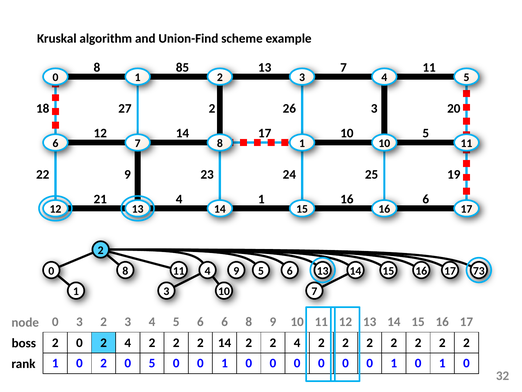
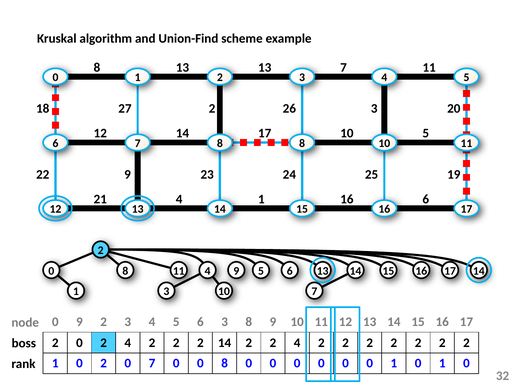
8 85: 85 -> 13 (182, 67)
8 1: 1 -> 8 (302, 143)
11 73: 73 -> 14 (479, 271)
0 3: 3 -> 9 (79, 322)
6 6: 6 -> 3 (225, 322)
0 5: 5 -> 7 (152, 363)
1: 1 -> 8 (225, 363)
